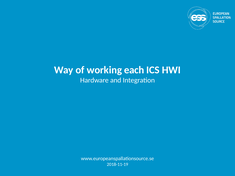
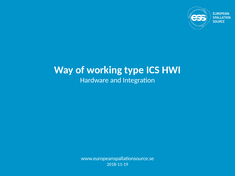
each: each -> type (134, 70)
